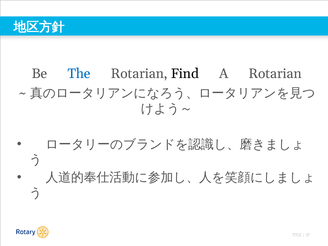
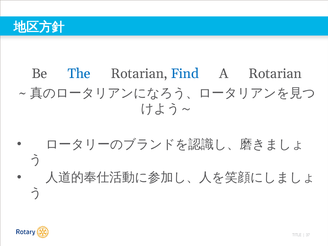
Find colour: black -> blue (185, 74)
